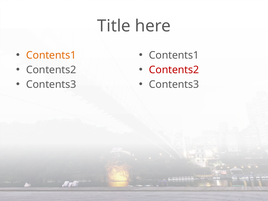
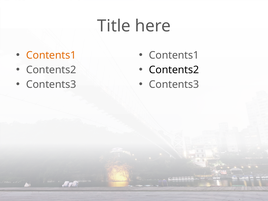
Contents2 colour: red -> black (174, 70)
